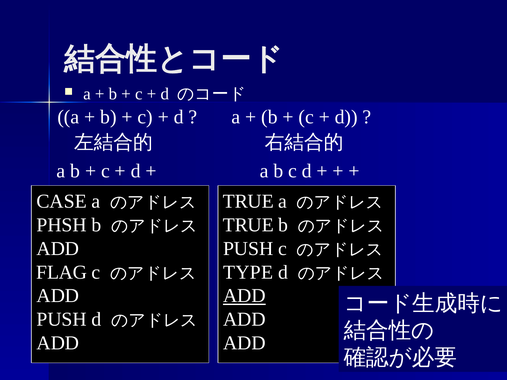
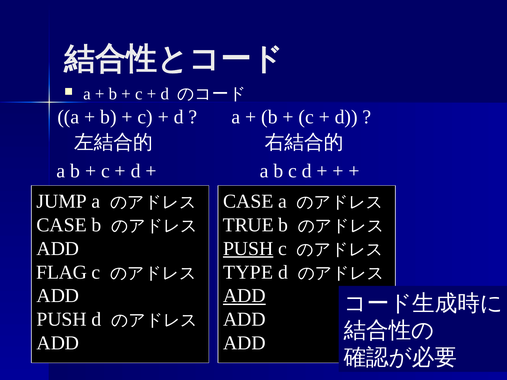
CASE: CASE -> JUMP (62, 201)
TRUE: TRUE -> CASE (248, 201)
PHSH: PHSH -> CASE (62, 225)
PUSH underline: none -> present (248, 249)
